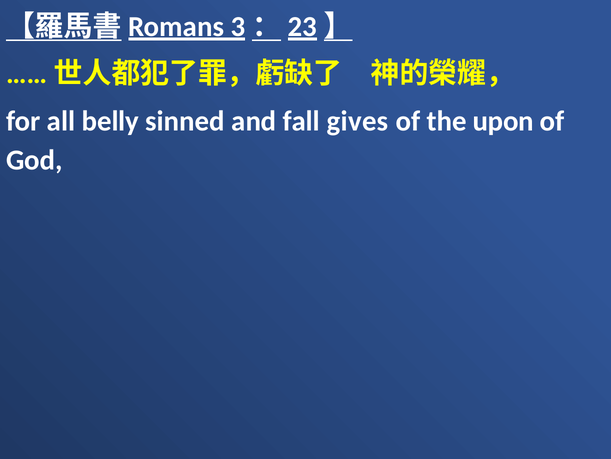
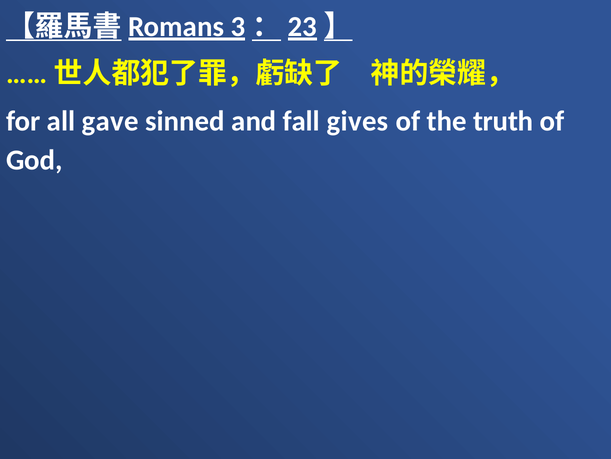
belly: belly -> gave (110, 121)
upon: upon -> truth (503, 121)
